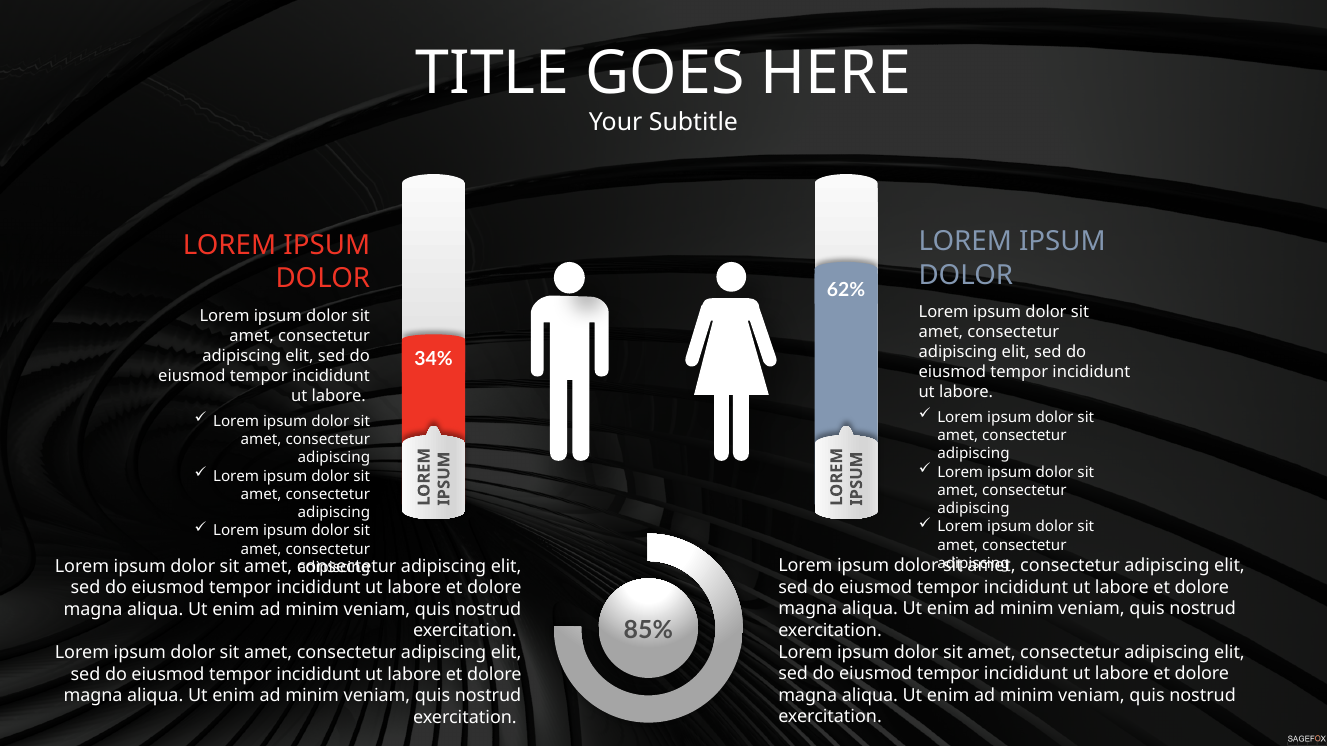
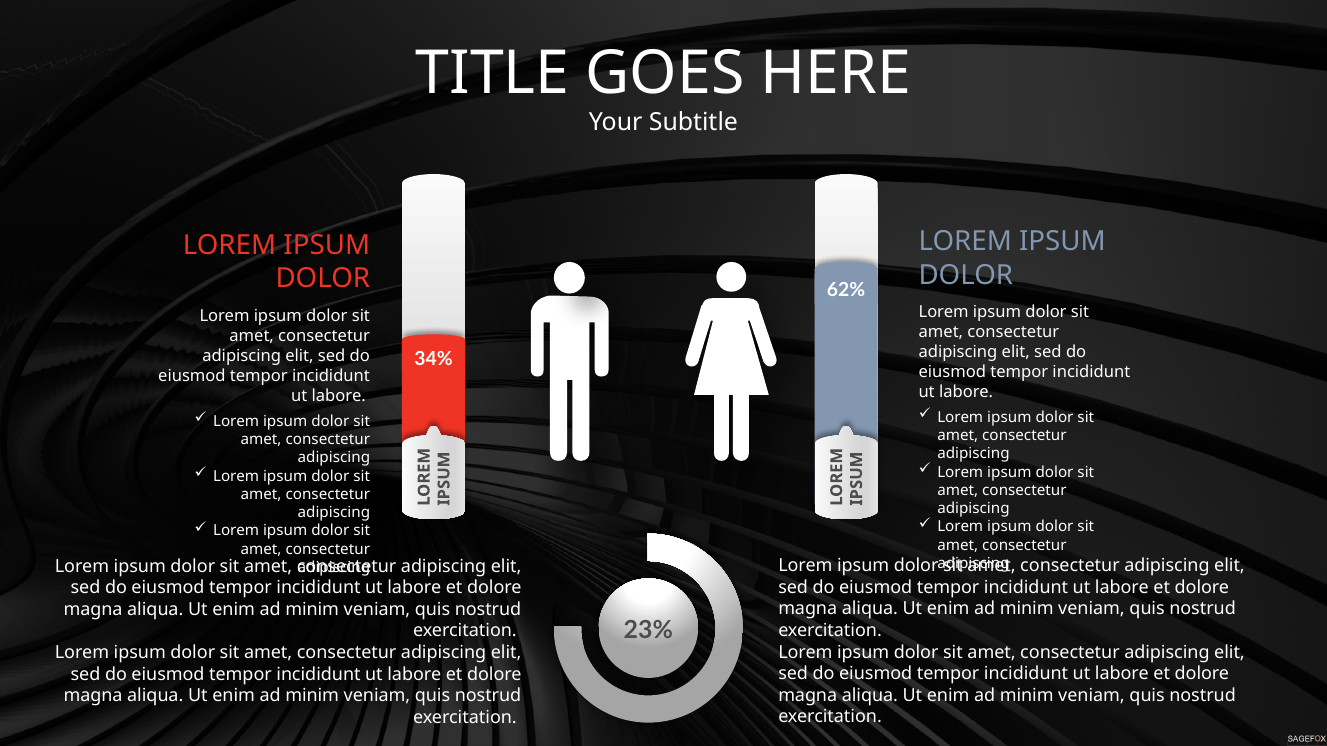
85%: 85% -> 23% (648, 630)
